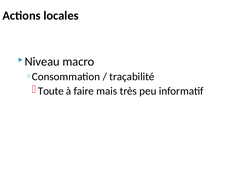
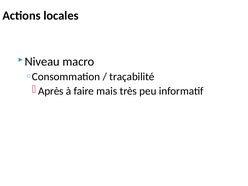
Toute: Toute -> Après (51, 91)
